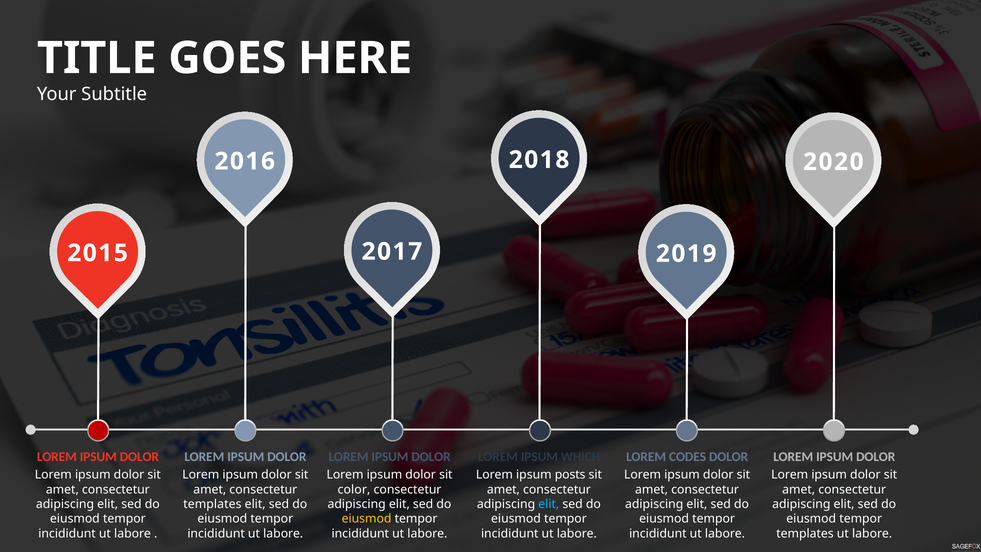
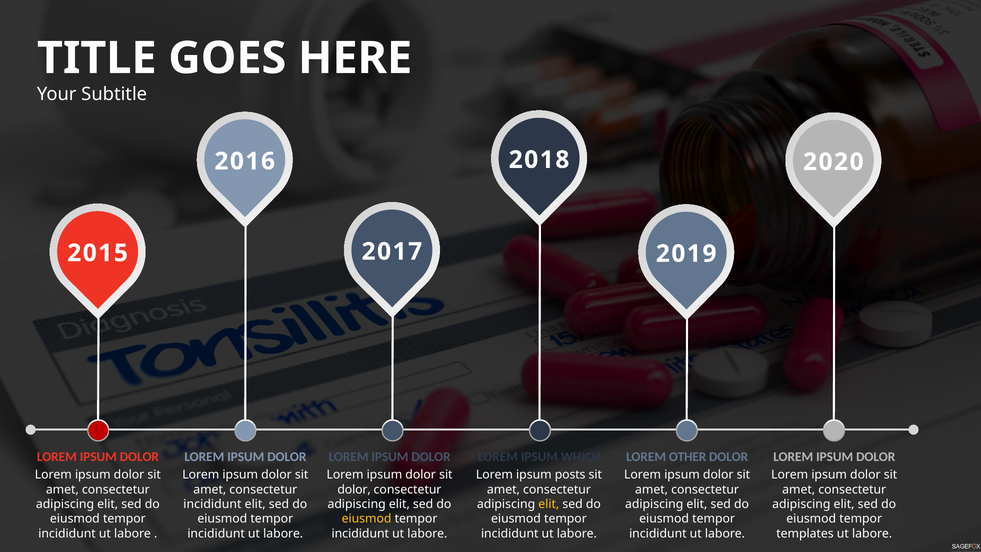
CODES: CODES -> OTHER (688, 457)
color: color -> dolor (354, 489)
templates: templates -> incididunt (212, 504)
elit colour: light blue -> yellow (549, 504)
